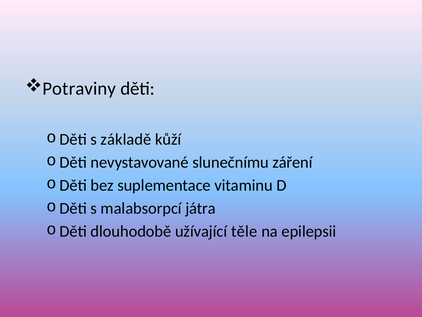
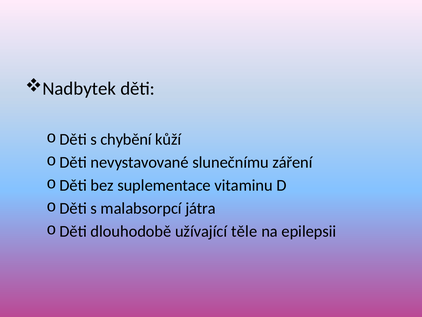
Potraviny: Potraviny -> Nadbytek (79, 89)
základě: základě -> chybění (126, 139)
